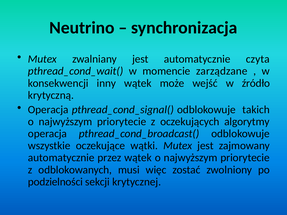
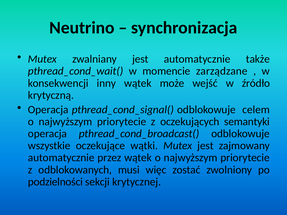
czyta: czyta -> także (258, 59)
takich: takich -> celem (256, 110)
algorytmy: algorytmy -> semantyki (247, 122)
